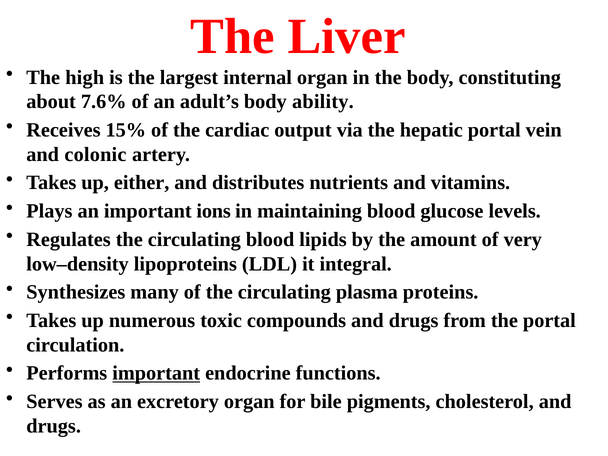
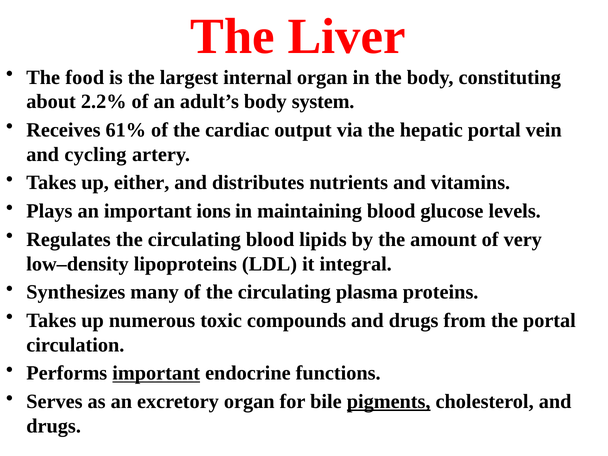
high: high -> food (85, 77)
7.6%: 7.6% -> 2.2% (104, 102)
ability: ability -> system (323, 102)
15%: 15% -> 61% (126, 130)
colonic: colonic -> cycling (95, 154)
pigments underline: none -> present (389, 402)
